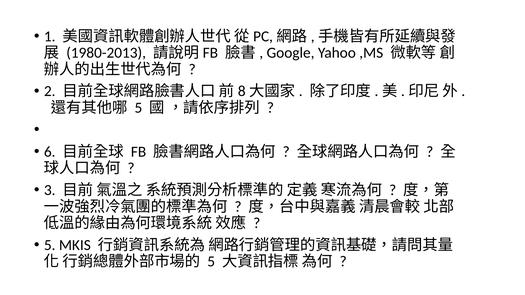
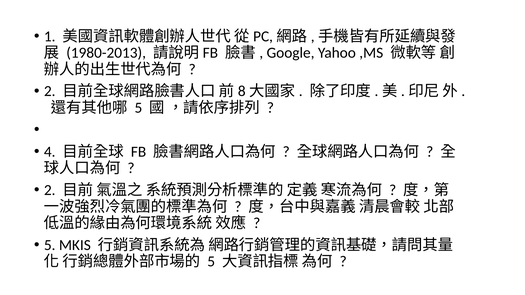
6: 6 -> 4 (50, 152)
3: 3 -> 2 (50, 190)
